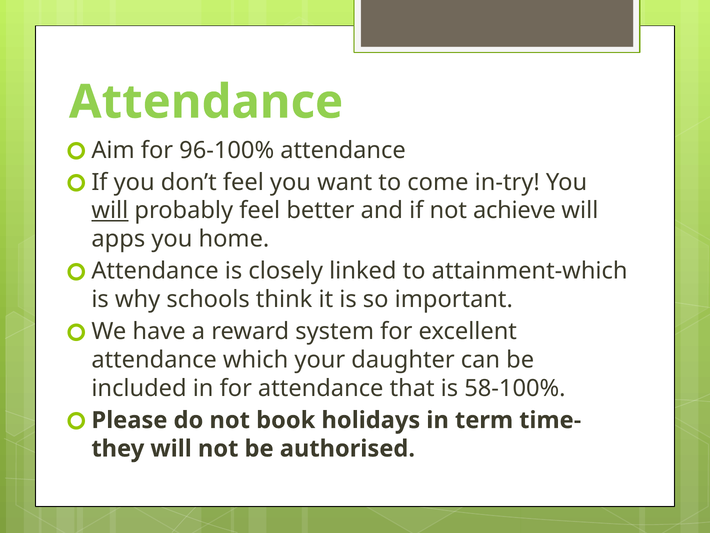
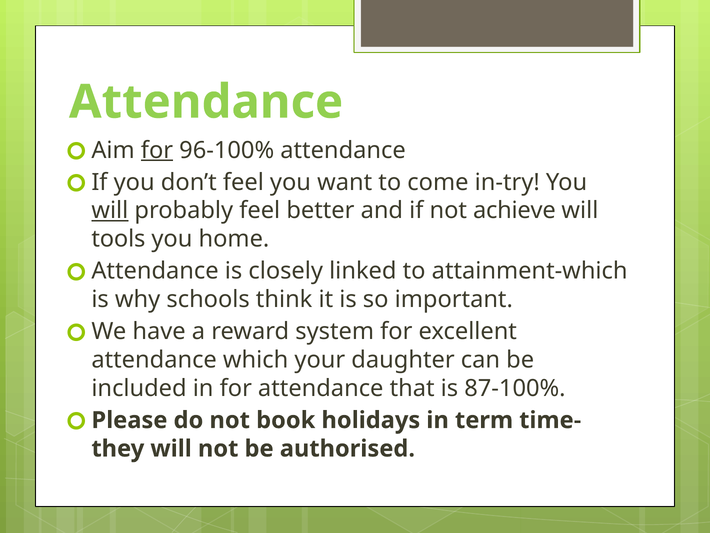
for underline: none -> present (157, 150)
apps: apps -> tools (118, 239)
58-100%: 58-100% -> 87-100% (515, 388)
